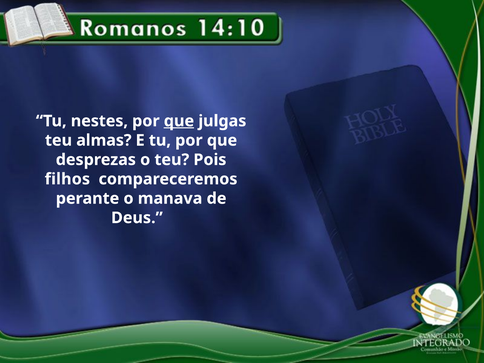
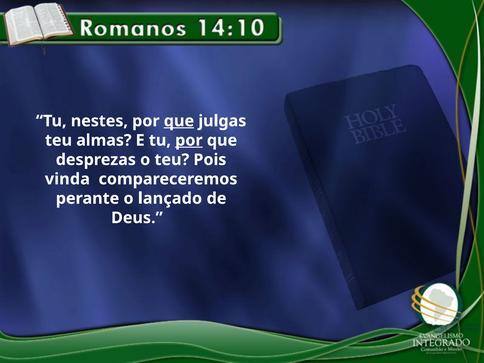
por underline: none -> present (189, 140)
filhos: filhos -> vinda (67, 179)
manava: manava -> lançado (170, 198)
